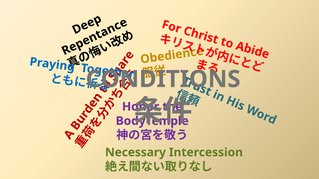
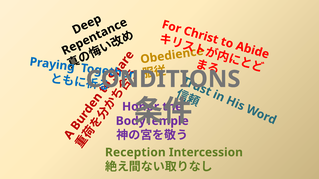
Necessary: Necessary -> Reception (135, 153)
